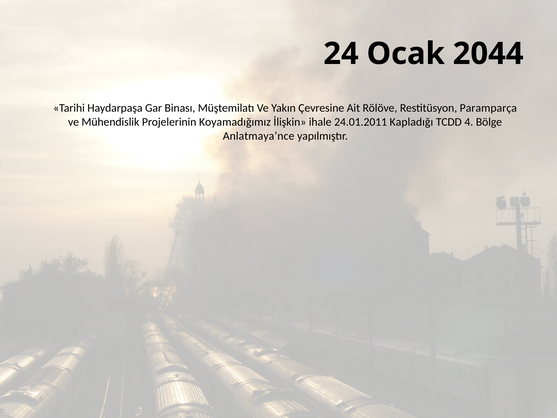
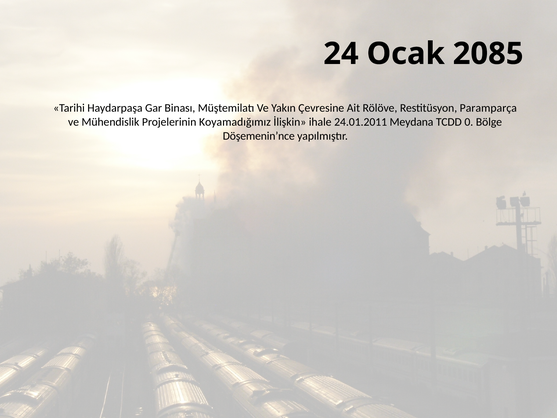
2044: 2044 -> 2085 (488, 54)
Kapladığı: Kapladığı -> Meydana (412, 122)
4: 4 -> 0 (469, 122)
Anlatmaya’nce: Anlatmaya’nce -> Döşemenin’nce (259, 136)
